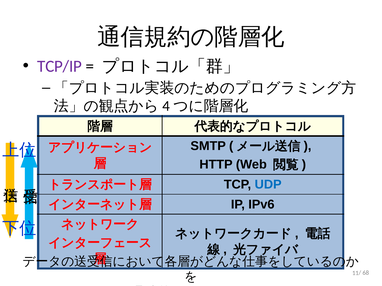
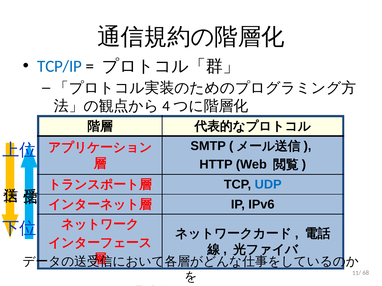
TCP/IP colour: purple -> blue (60, 66)
